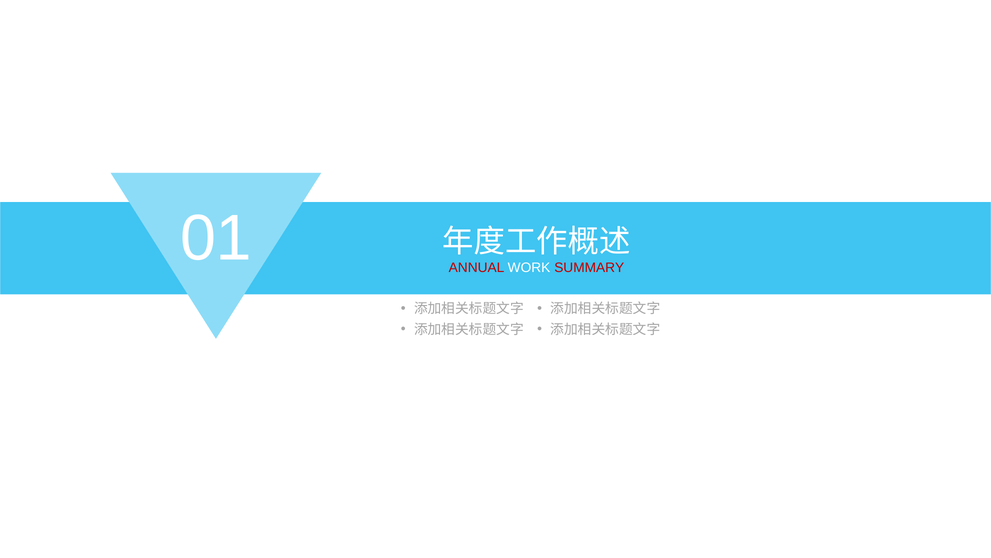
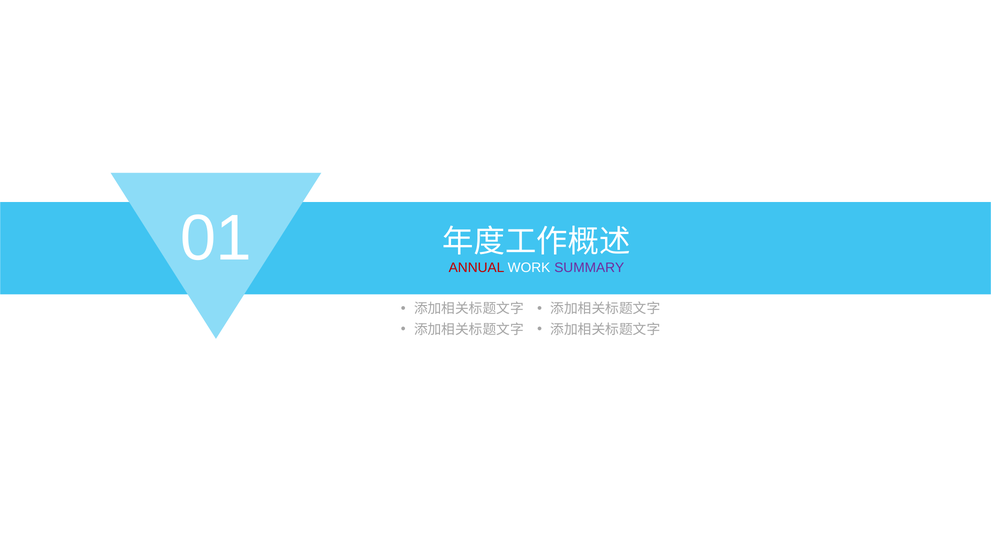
SUMMARY colour: red -> purple (589, 267)
